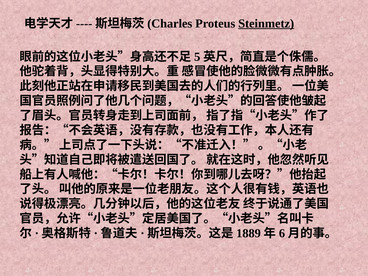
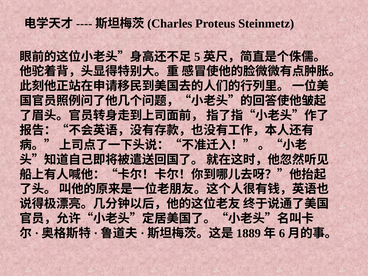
Steinmetz underline: present -> none (266, 23)
